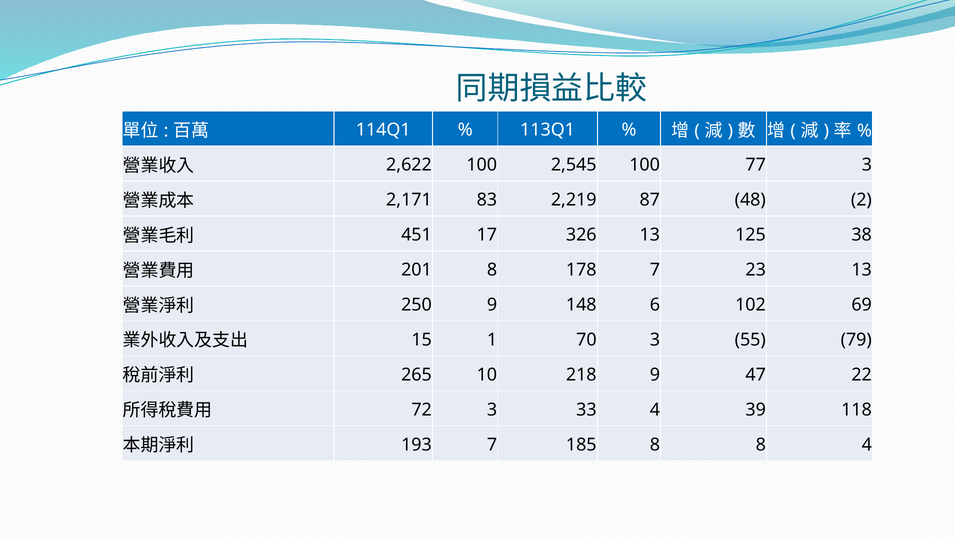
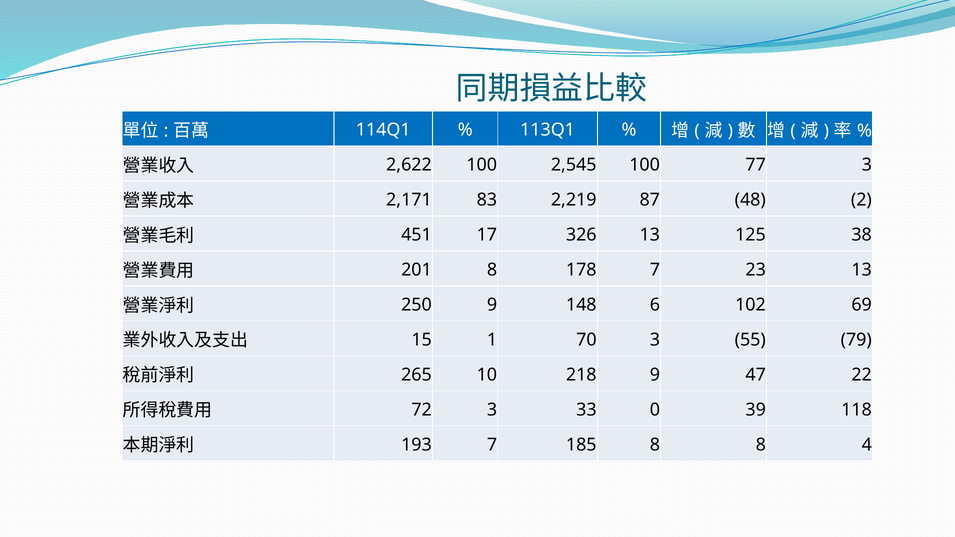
33 4: 4 -> 0 (655, 410)
